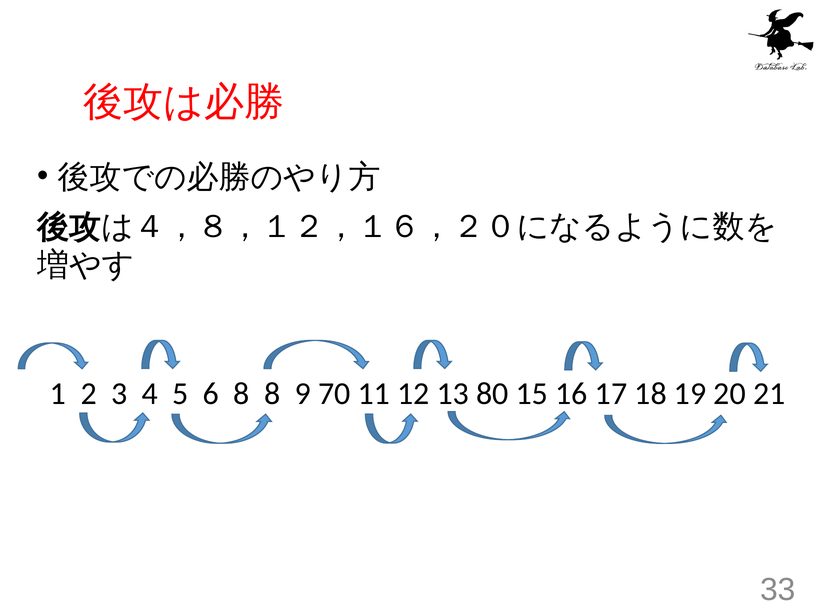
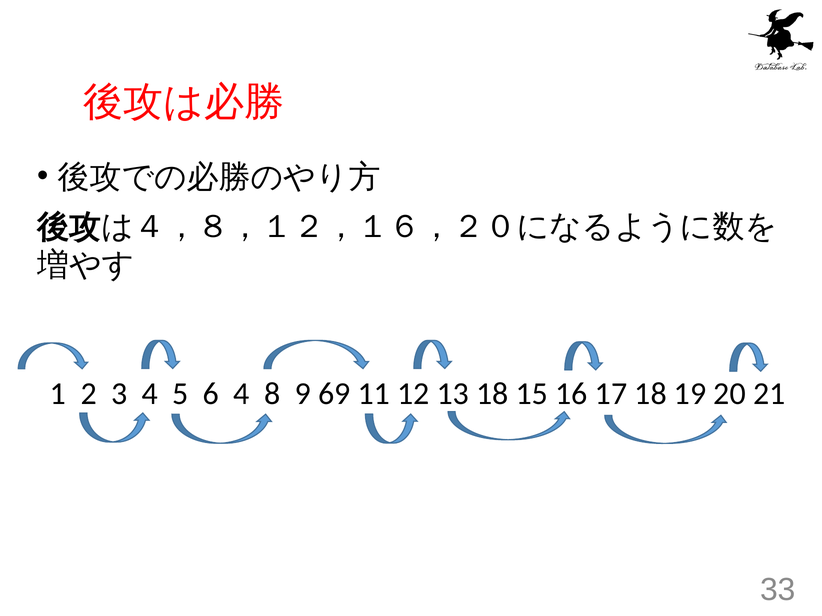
6 8: 8 -> 4 (242, 394)
70: 70 -> 69 (334, 394)
13 80: 80 -> 18 (492, 394)
